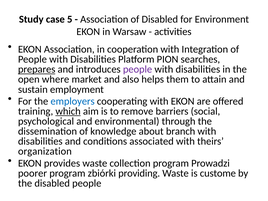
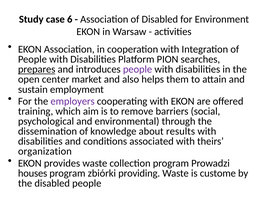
5: 5 -> 6 (70, 19)
where: where -> center (56, 79)
employers colour: blue -> purple (73, 101)
which underline: present -> none (68, 111)
branch: branch -> results (181, 131)
poorer: poorer -> houses (33, 173)
